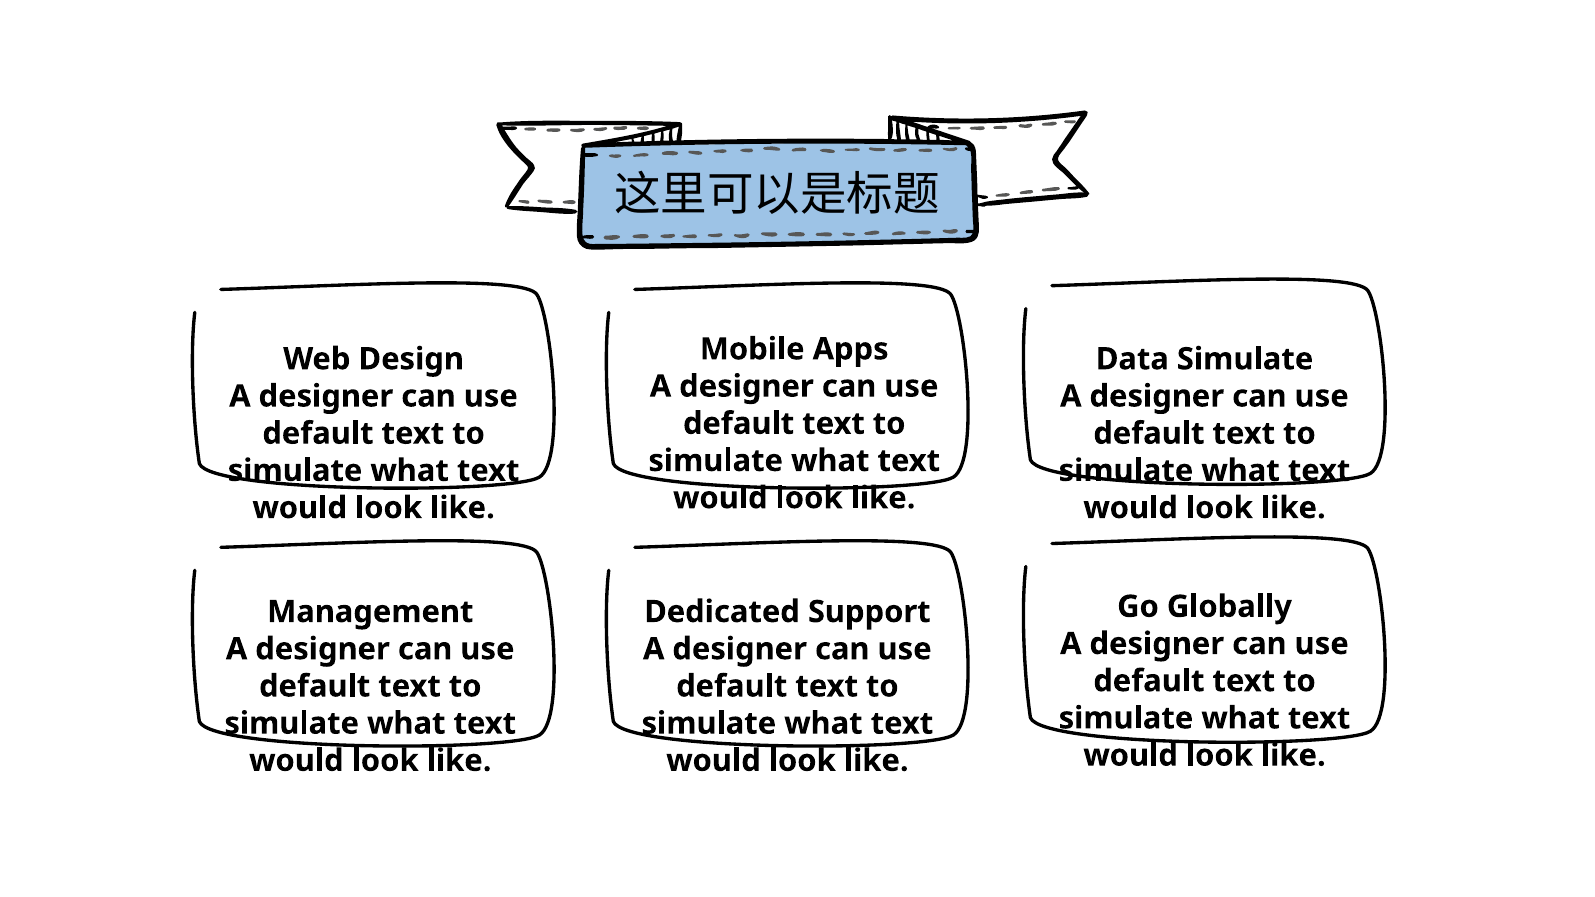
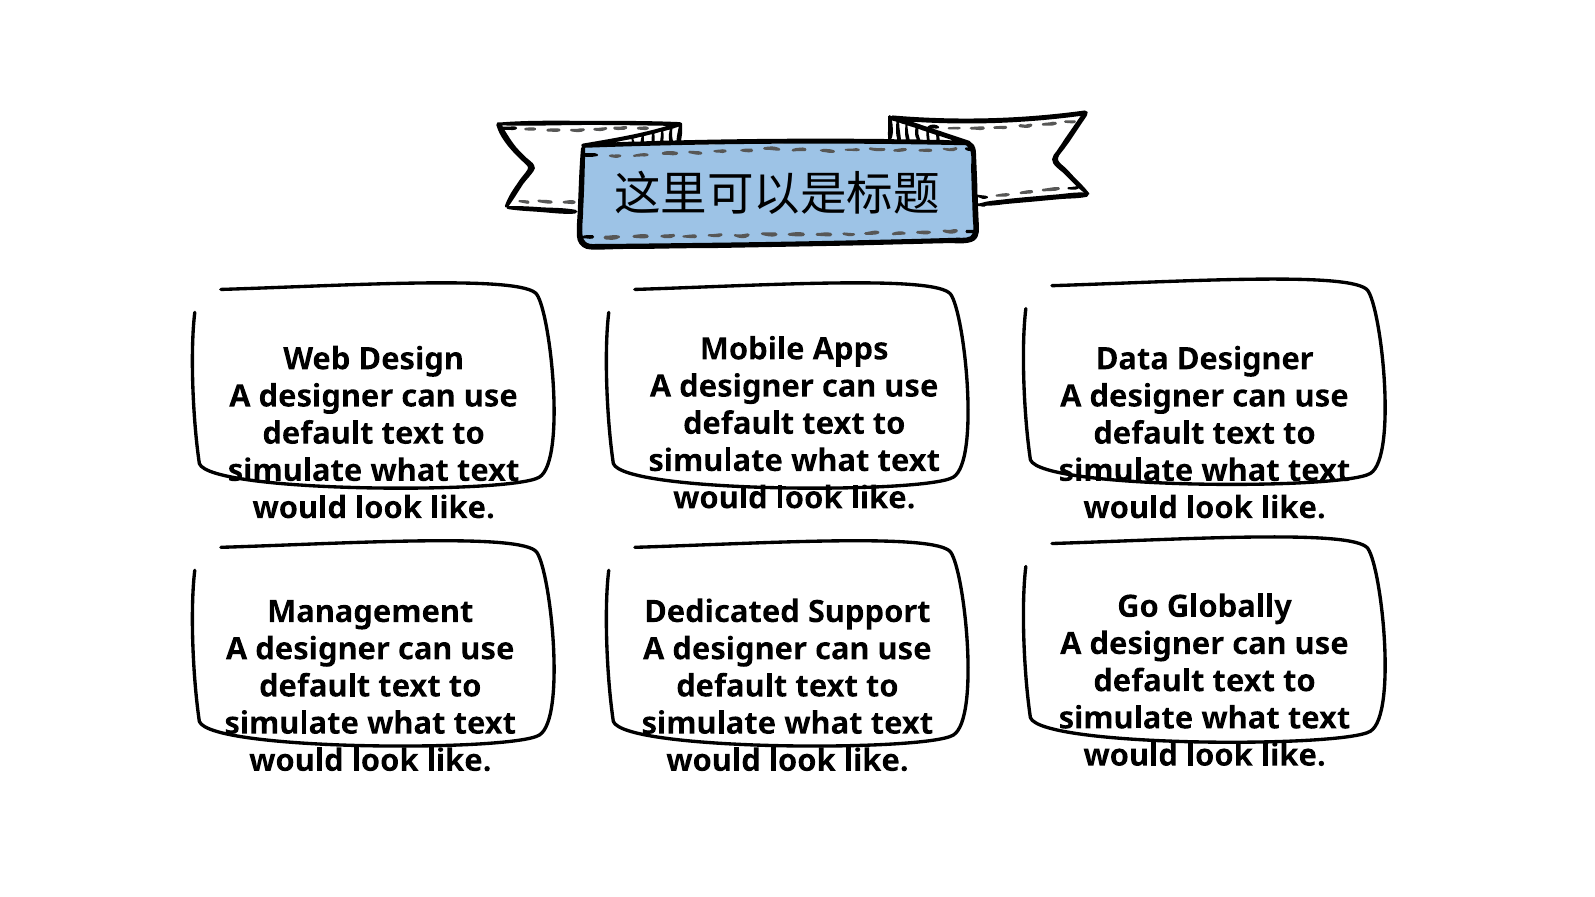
Data Simulate: Simulate -> Designer (1245, 359)
